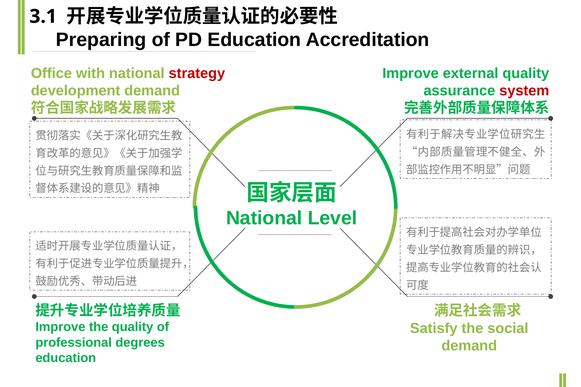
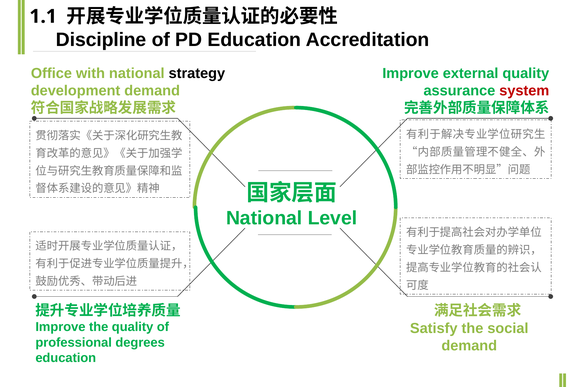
3.1: 3.1 -> 1.1 (43, 16)
Preparing: Preparing -> Discipline (101, 40)
strategy colour: red -> black (197, 73)
